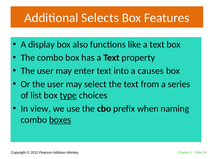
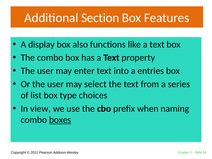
Selects: Selects -> Section (100, 18)
causes: causes -> entries (151, 71)
type underline: present -> none (68, 95)
